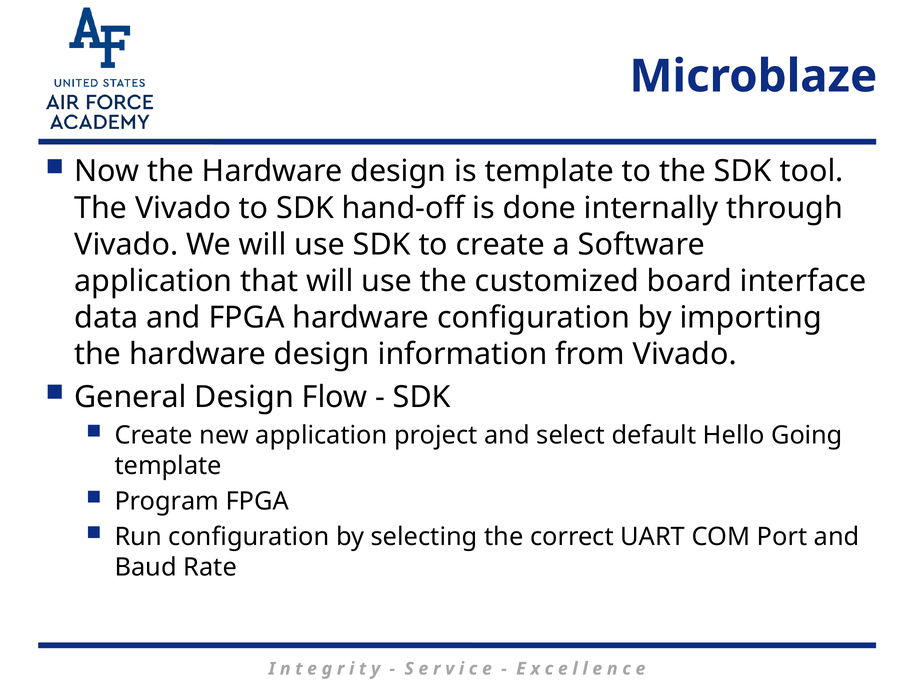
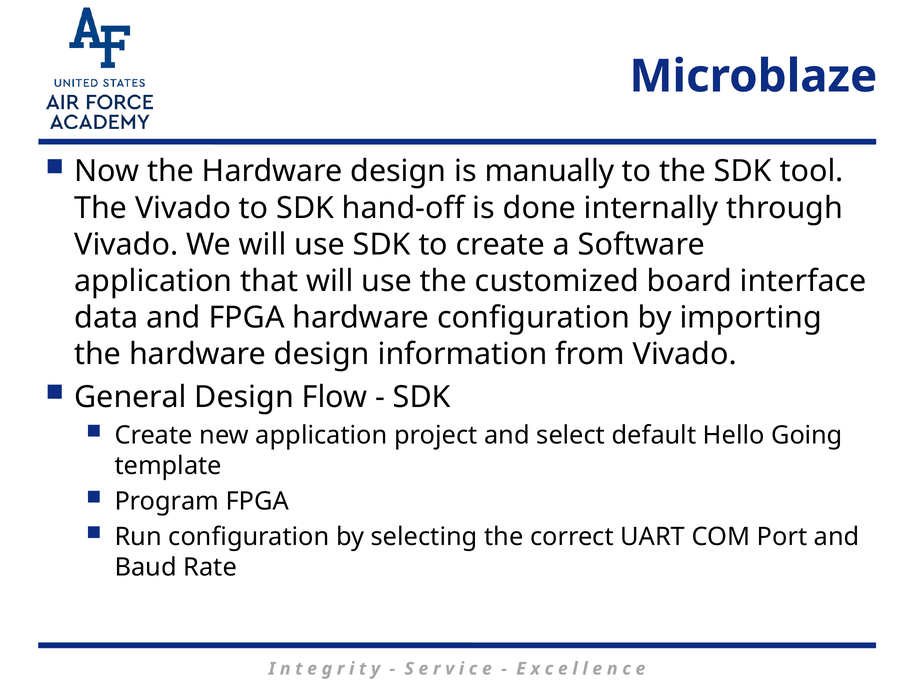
is template: template -> manually (549, 171)
